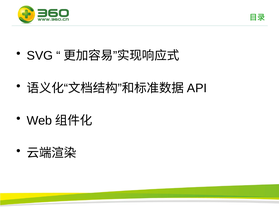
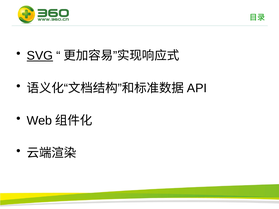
SVG underline: none -> present (40, 56)
